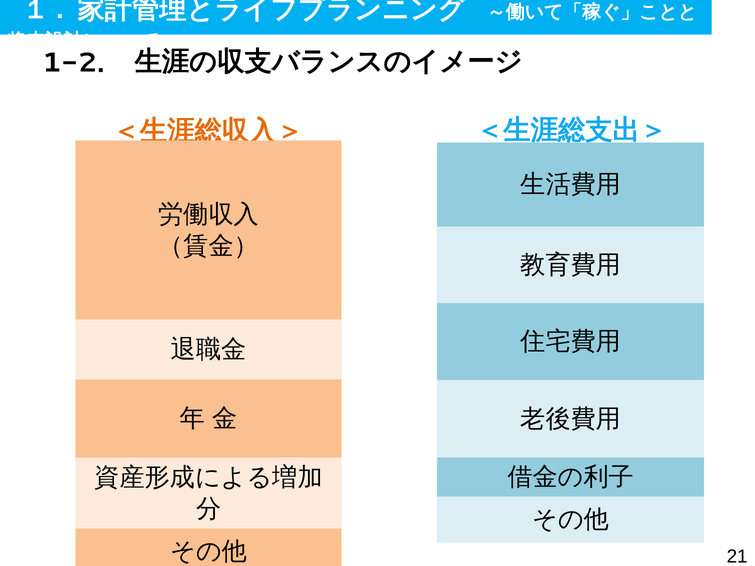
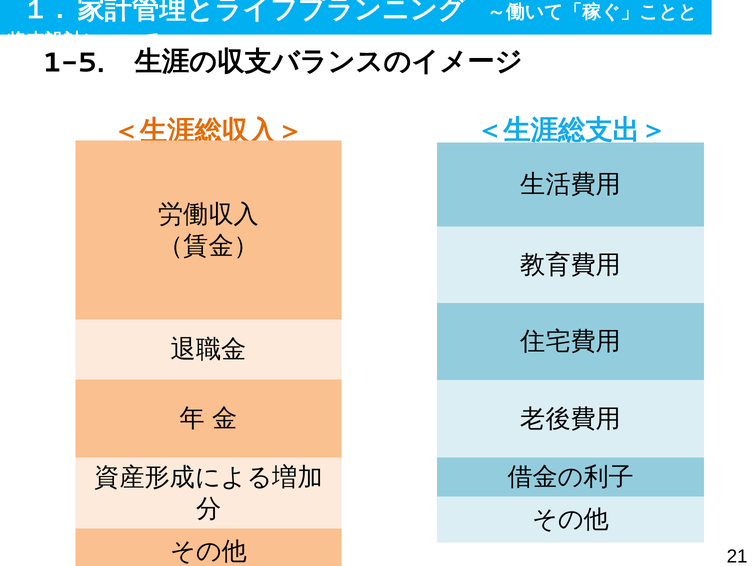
1-2: 1-2 -> 1-5 (74, 63)
